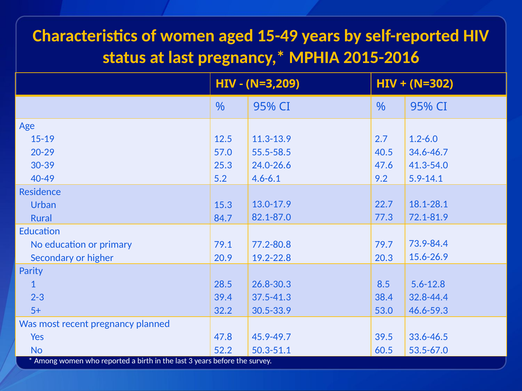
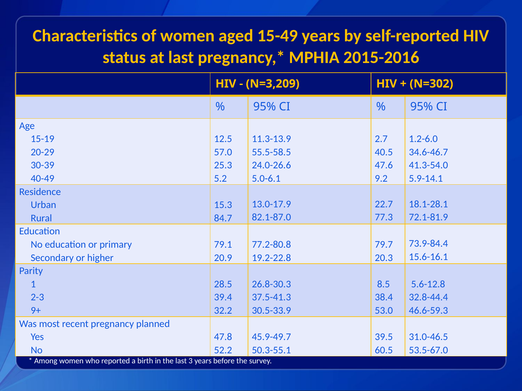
4.6-6.1: 4.6-6.1 -> 5.0-6.1 (266, 179)
15.6-26.9: 15.6-26.9 -> 15.6-16.1 (428, 257)
5+: 5+ -> 9+ (36, 311)
33.6-46.5: 33.6-46.5 -> 31.0-46.5 (428, 337)
50.3-51.1: 50.3-51.1 -> 50.3-55.1 (271, 351)
